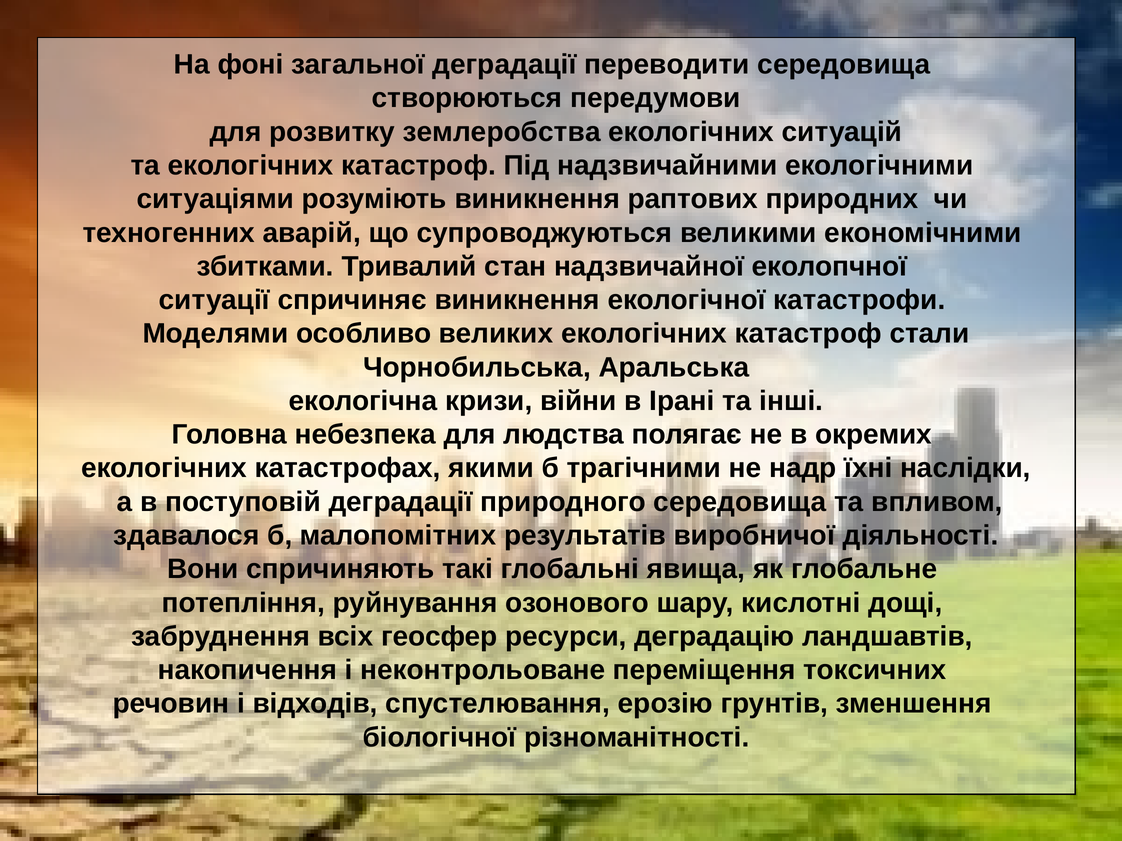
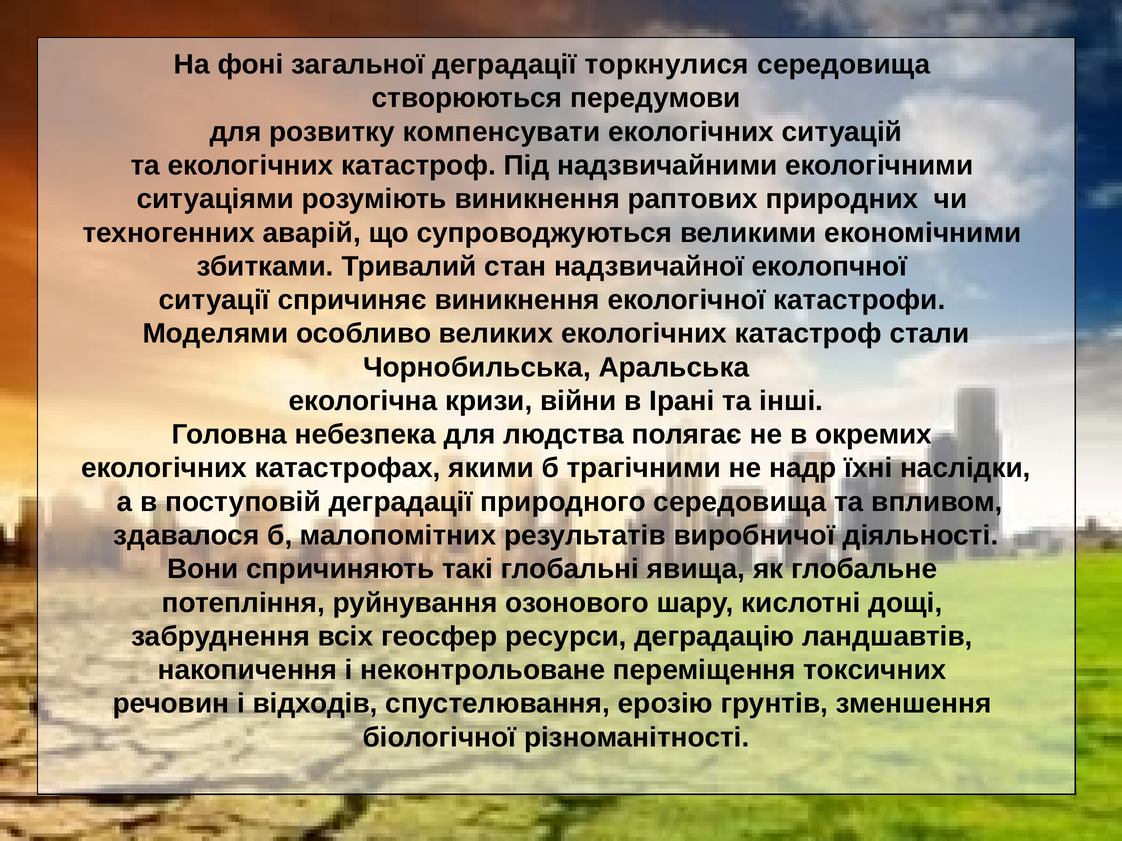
переводити: переводити -> торкнулися (667, 65)
землеробства: землеробства -> компенсувати (502, 132)
